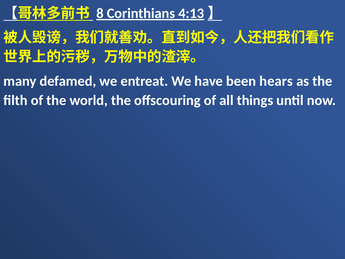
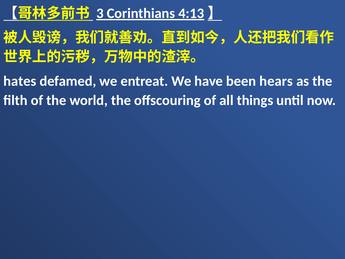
8: 8 -> 3 (100, 13)
many: many -> hates (20, 81)
